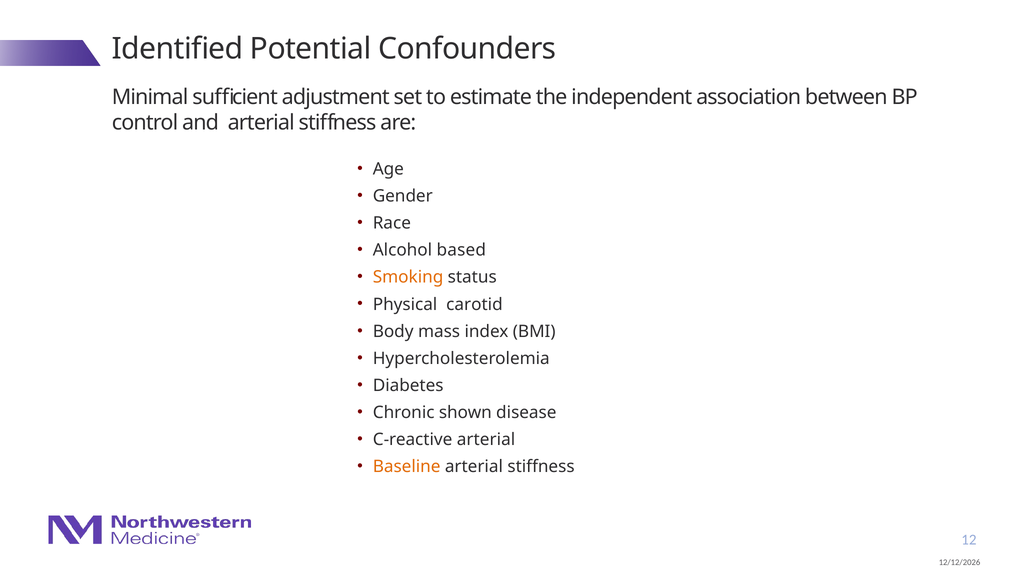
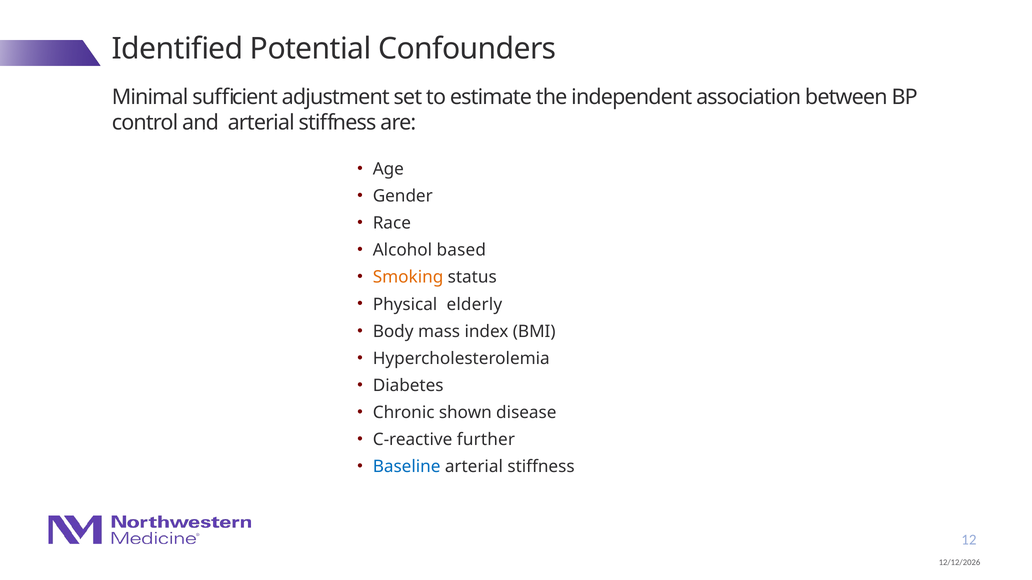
carotid: carotid -> elderly (474, 305)
C-reactive arterial: arterial -> further (486, 440)
Baseline colour: orange -> blue (407, 467)
